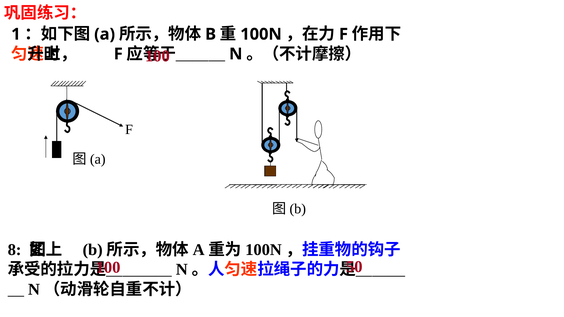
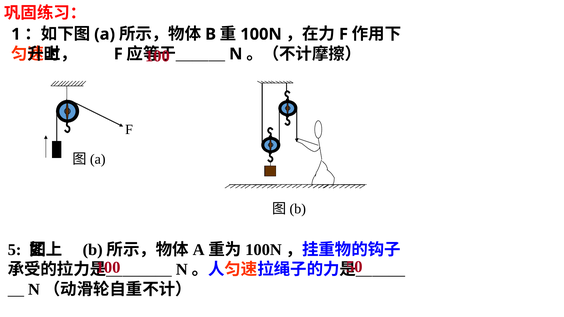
8: 8 -> 5 (15, 250)
